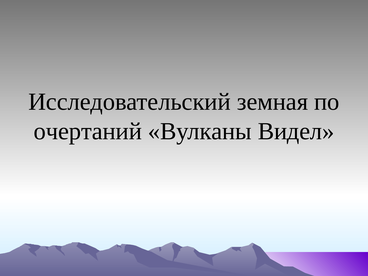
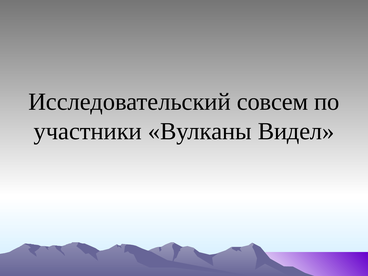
земная: земная -> совсем (273, 102)
очертаний: очертаний -> участники (88, 131)
